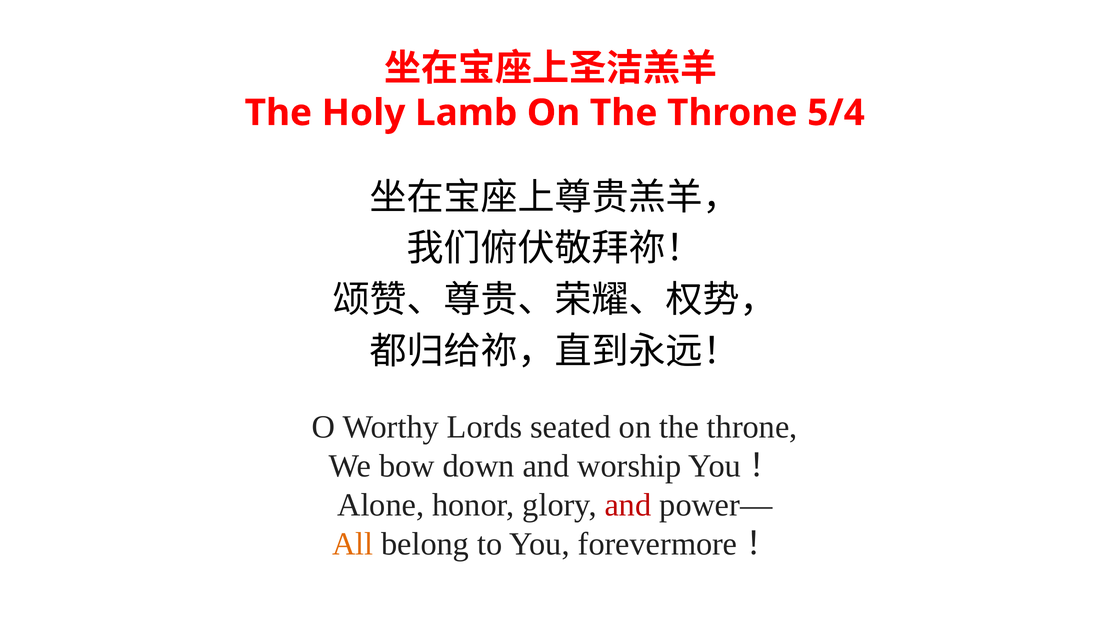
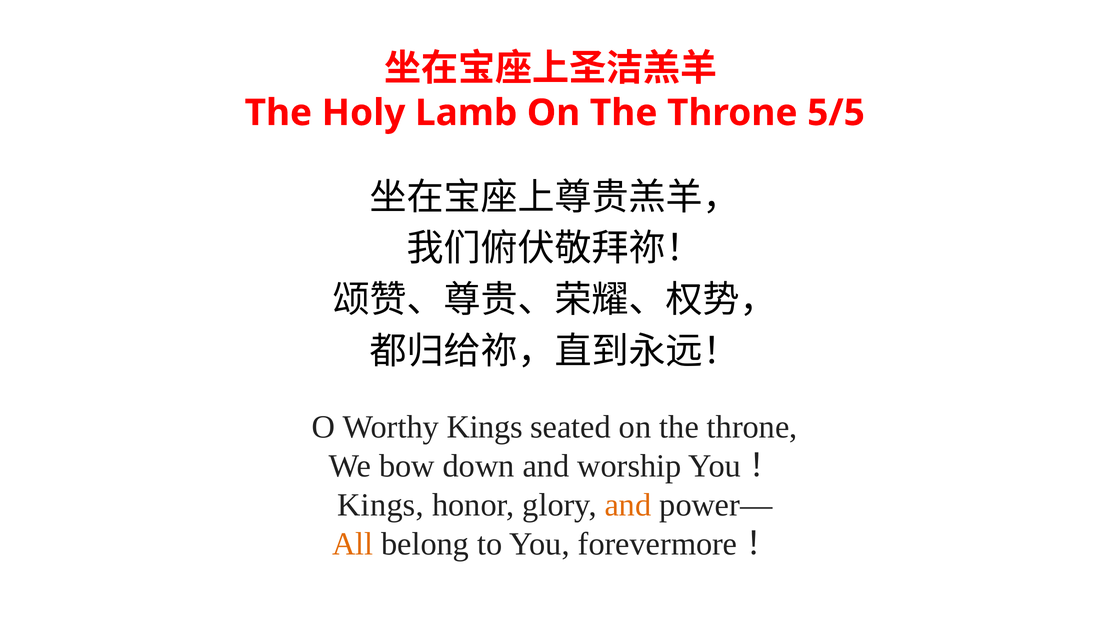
5/4: 5/4 -> 5/5 (836, 113)
Worthy Lords: Lords -> Kings (485, 428)
Alone: Alone -> Kings (381, 505)
and colour: red -> orange (628, 505)
